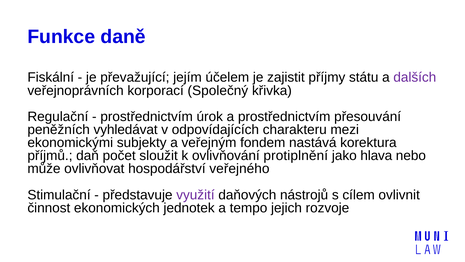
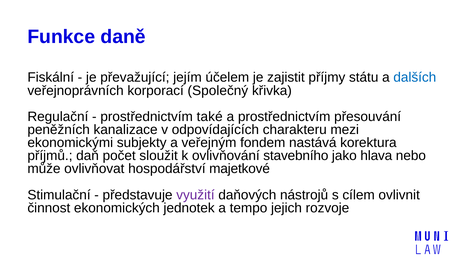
dalších colour: purple -> blue (415, 77)
úrok: úrok -> také (210, 116)
vyhledávat: vyhledávat -> kanalizace (126, 129)
protiplnění: protiplnění -> stavebního (296, 156)
veřejného: veřejného -> majetkové (240, 169)
